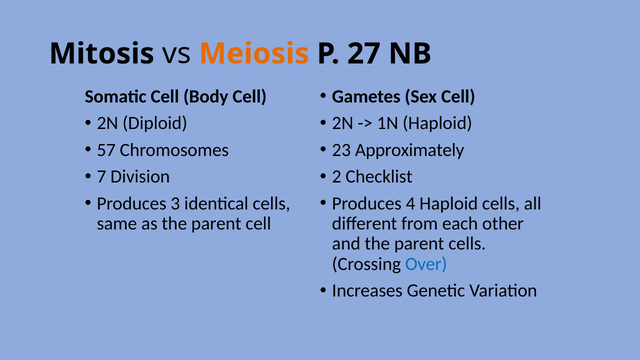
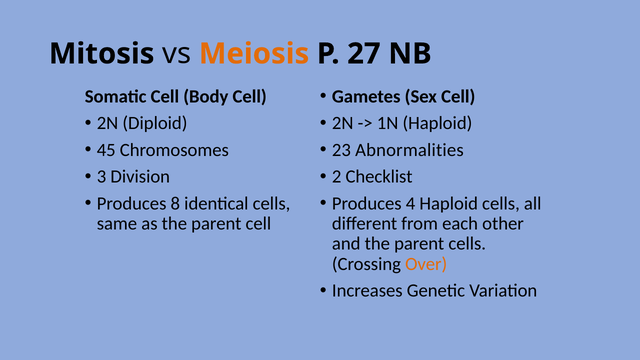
57: 57 -> 45 (106, 150)
Approximately: Approximately -> Abnormalities (409, 150)
7: 7 -> 3 (102, 177)
3: 3 -> 8 (175, 204)
Over colour: blue -> orange (426, 264)
